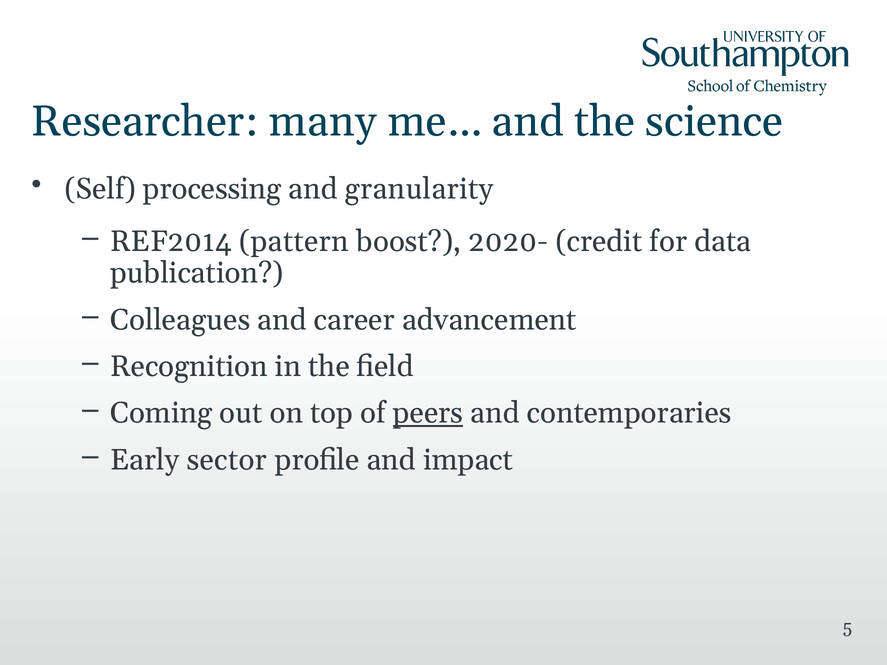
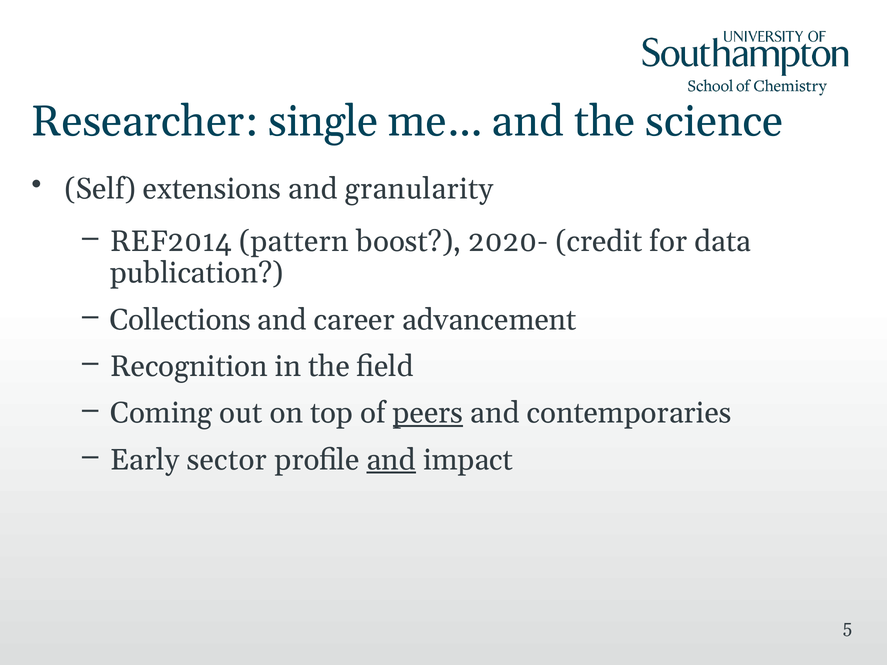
many: many -> single (323, 121)
processing: processing -> extensions (212, 189)
Colleagues: Colleagues -> Collections (180, 320)
and underline: none -> present (391, 460)
